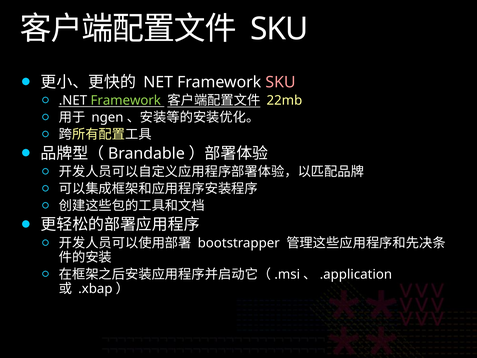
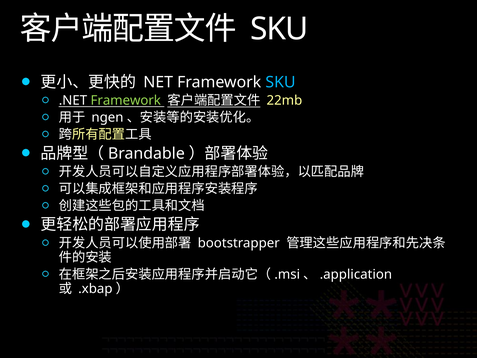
SKU colour: pink -> light blue (280, 82)
